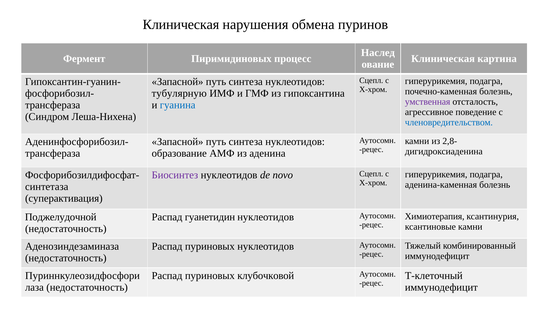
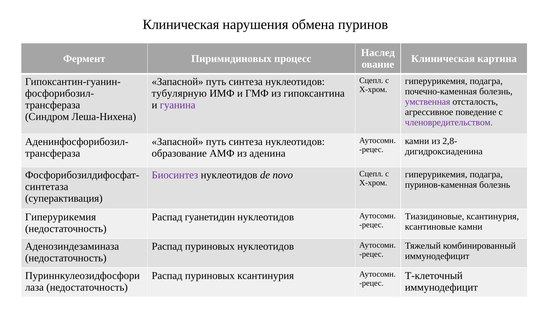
гуанина colour: blue -> purple (178, 105)
членовредительством colour: blue -> purple (449, 123)
аденина-каменная: аденина-каменная -> пуринов-каменная (441, 185)
Химиотерапия: Химиотерапия -> Тиазидиновые (435, 217)
Поджелудочной: Поджелудочной -> Гиперурикемия (61, 217)
пуриновых клубочковой: клубочковой -> ксантинурия (266, 276)
